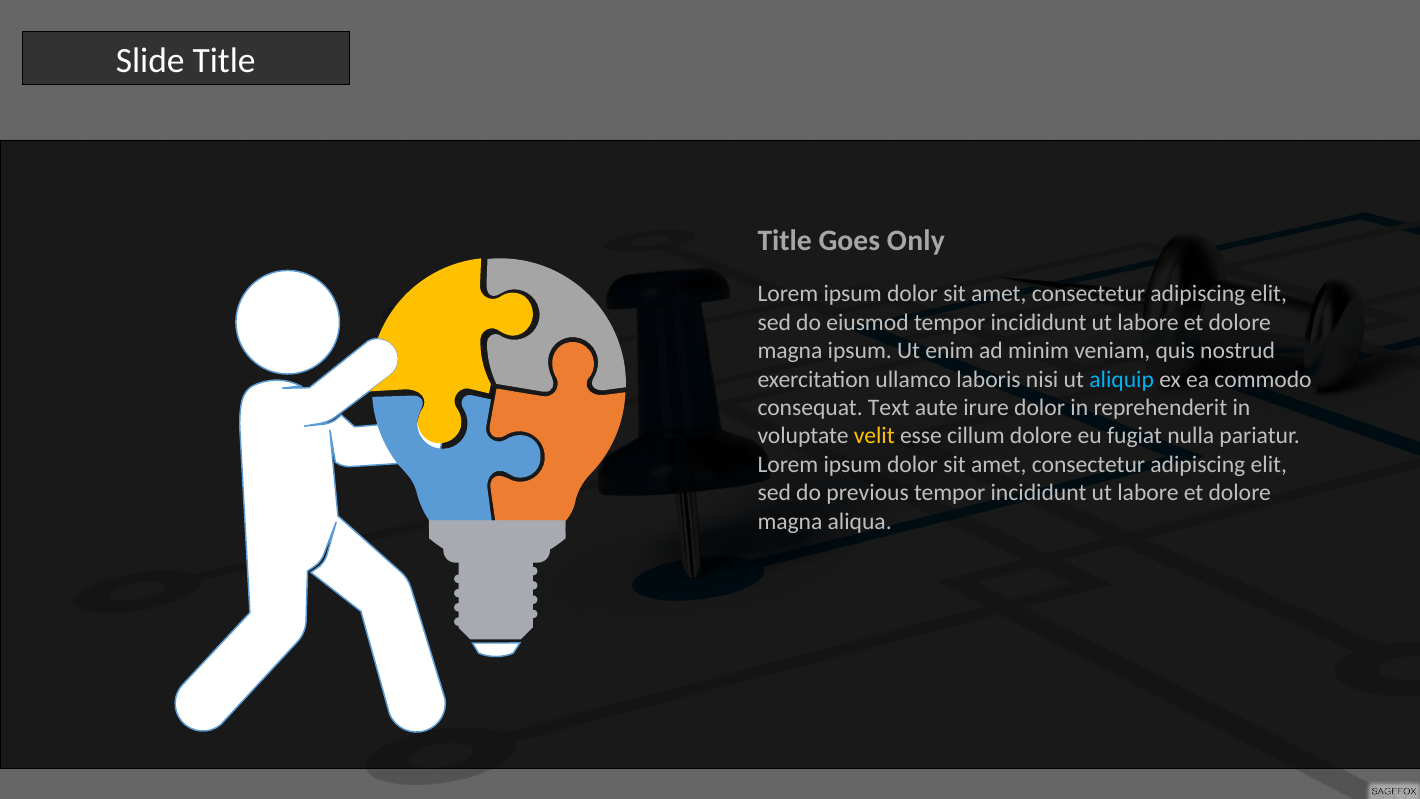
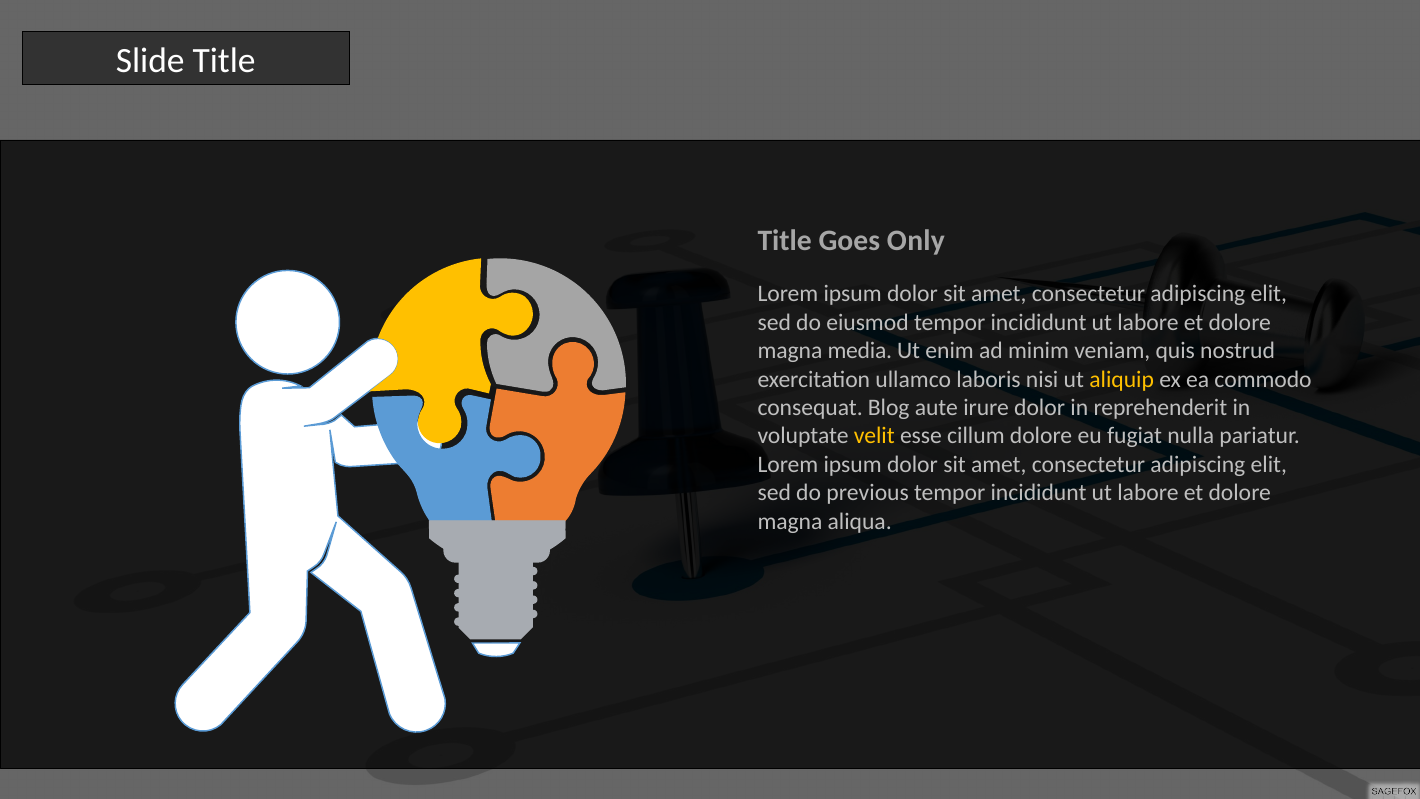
magna ipsum: ipsum -> media (860, 351)
aliquip colour: light blue -> yellow (1122, 379)
Text: Text -> Blog (889, 408)
